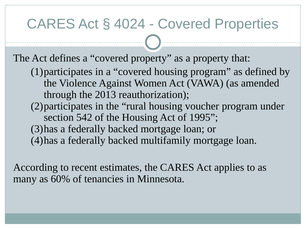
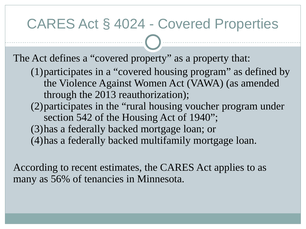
1995: 1995 -> 1940 (204, 118)
60%: 60% -> 56% (60, 179)
